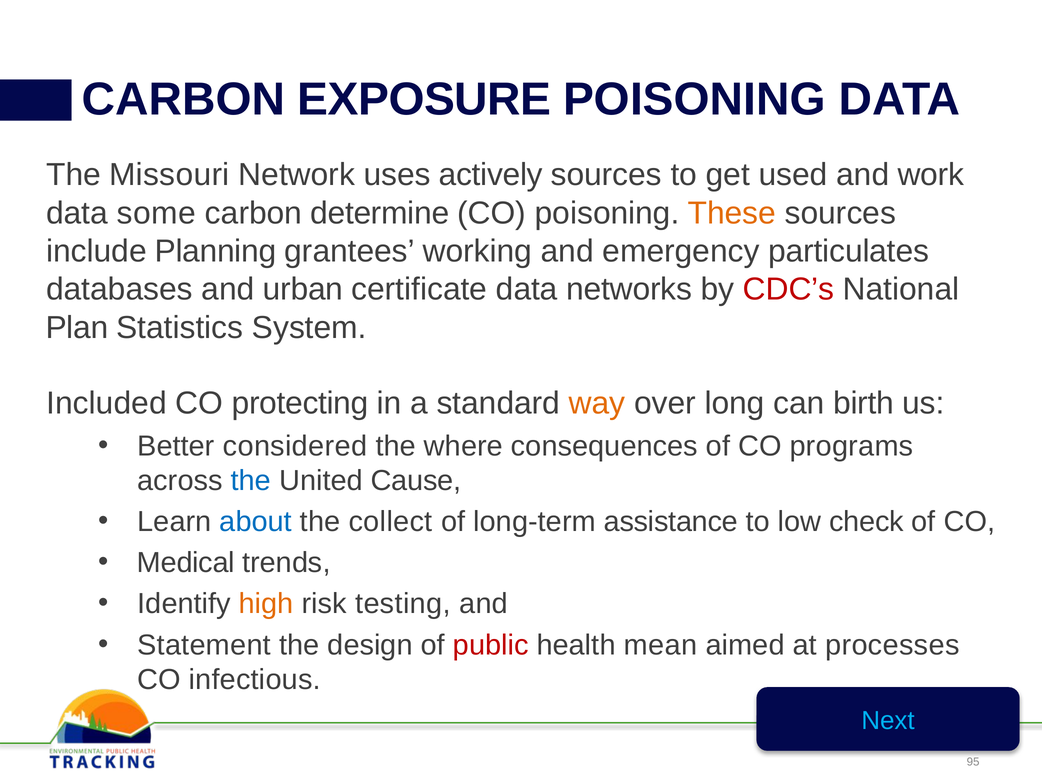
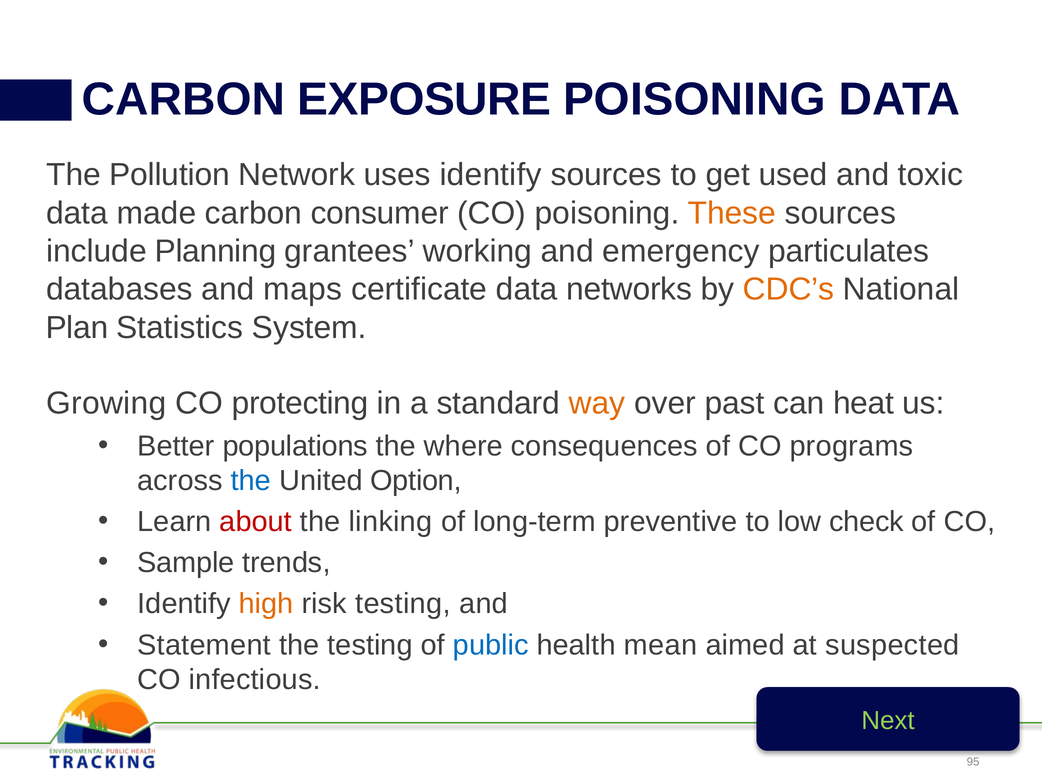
Missouri: Missouri -> Pollution (169, 175)
uses actively: actively -> identify (491, 175)
work: work -> toxic (931, 175)
some: some -> made (157, 213)
determine: determine -> consumer (380, 213)
urban: urban -> maps (303, 290)
CDC’s colour: red -> orange (789, 290)
Included: Included -> Growing (106, 404)
long: long -> past (735, 404)
birth: birth -> heat (864, 404)
considered: considered -> populations (295, 446)
Cause: Cause -> Option (416, 481)
about colour: blue -> red (256, 522)
collect: collect -> linking (391, 522)
assistance: assistance -> preventive (671, 522)
Medical: Medical -> Sample (186, 563)
the design: design -> testing (370, 645)
public colour: red -> blue (491, 645)
processes: processes -> suspected (892, 645)
Next colour: light blue -> light green (888, 721)
